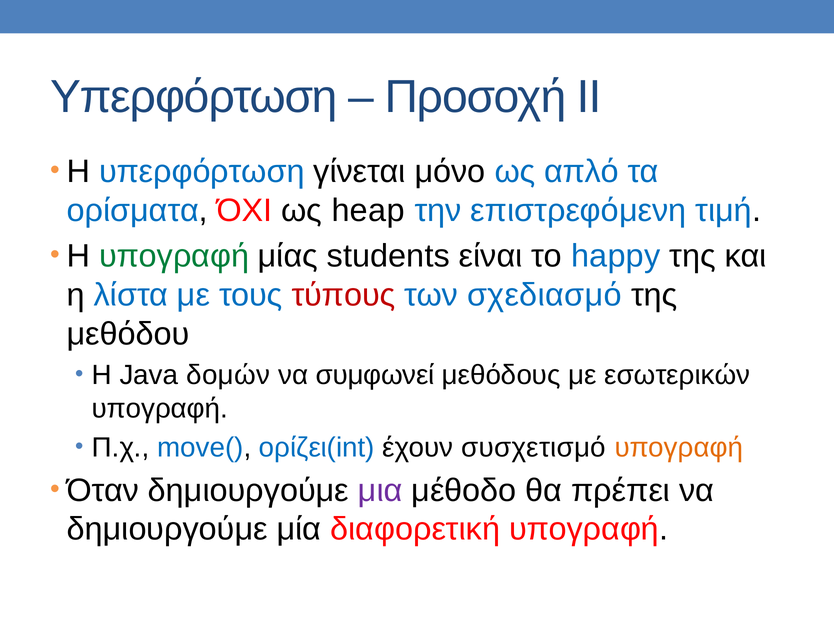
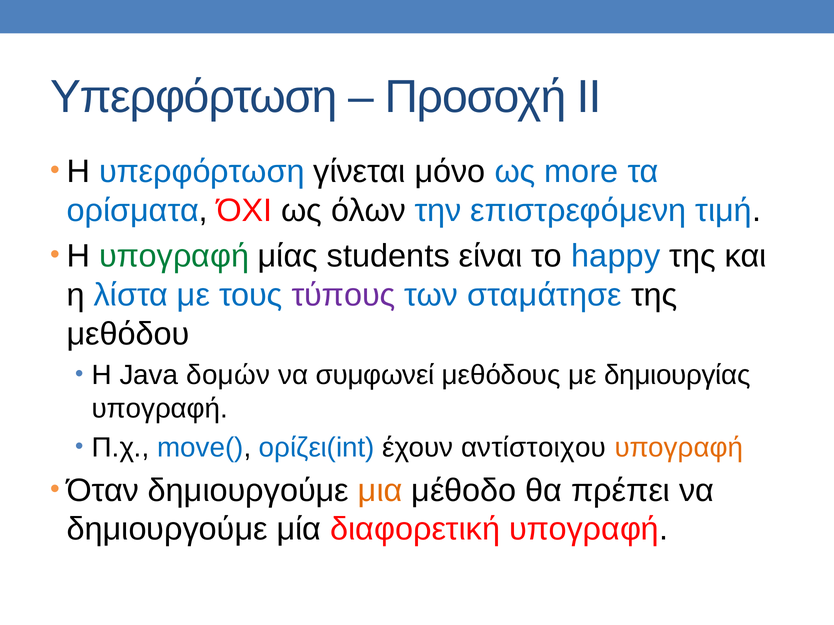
απλό: απλό -> more (581, 172)
heap: heap -> όλων (368, 211)
τύπους colour: red -> purple (343, 295)
σχεδιασμό: σχεδιασμό -> σταμάτησε (544, 295)
εσωτερικών: εσωτερικών -> δημιουργίας (677, 376)
συσχετισμό: συσχετισμό -> αντίστοιχου (534, 448)
μια colour: purple -> orange (380, 491)
